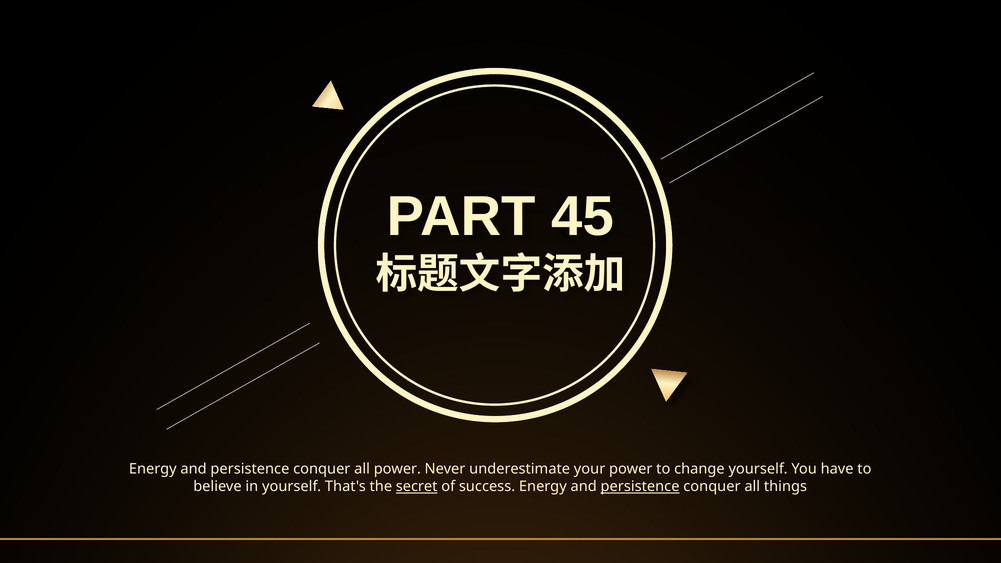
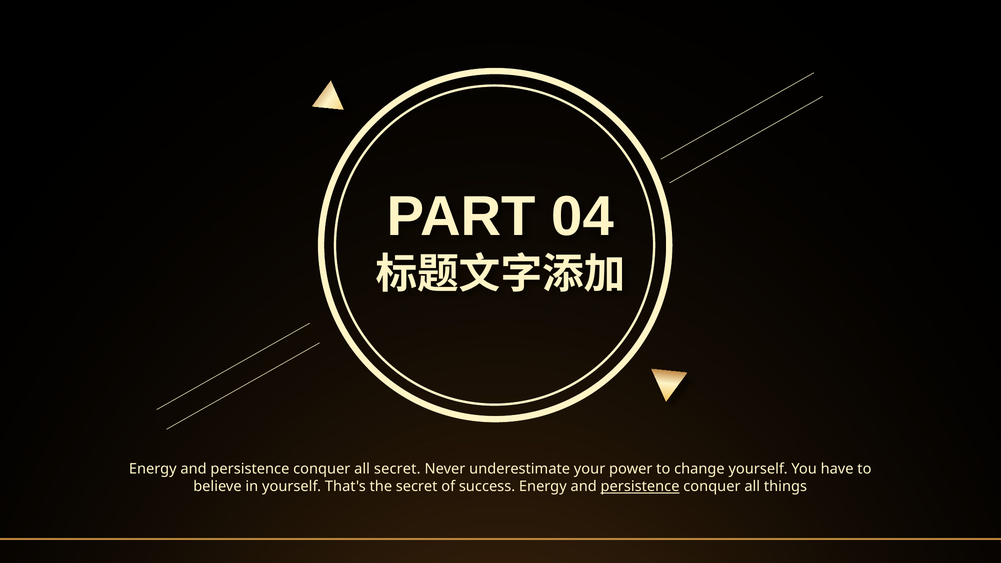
45: 45 -> 04 (583, 216)
all power: power -> secret (397, 469)
secret underline: present -> none (417, 487)
